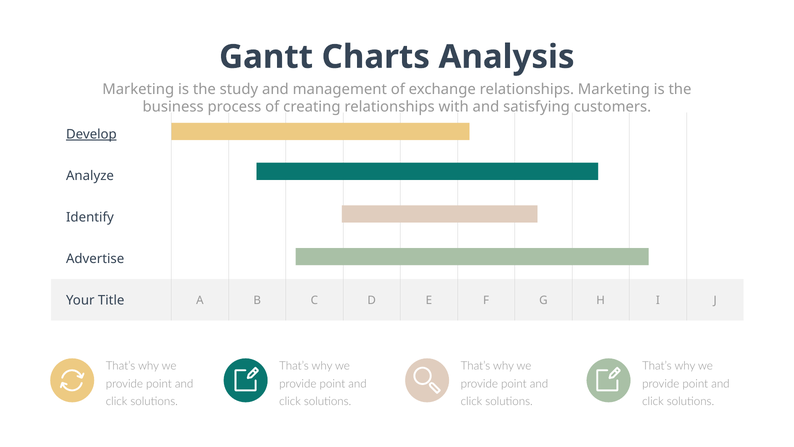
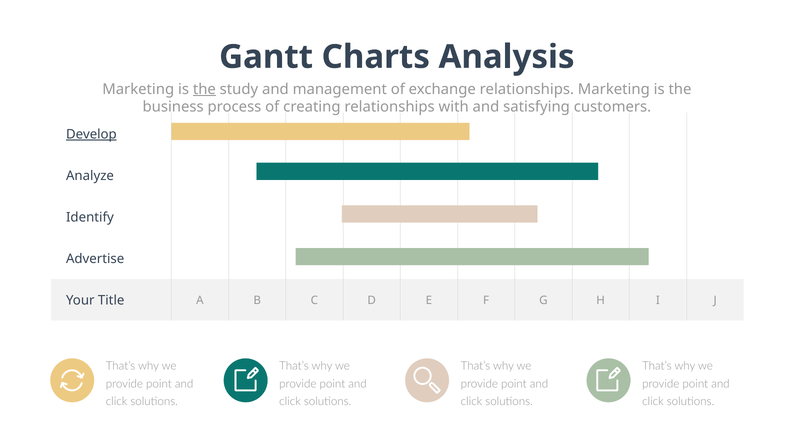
the underline: none -> present (204, 89)
